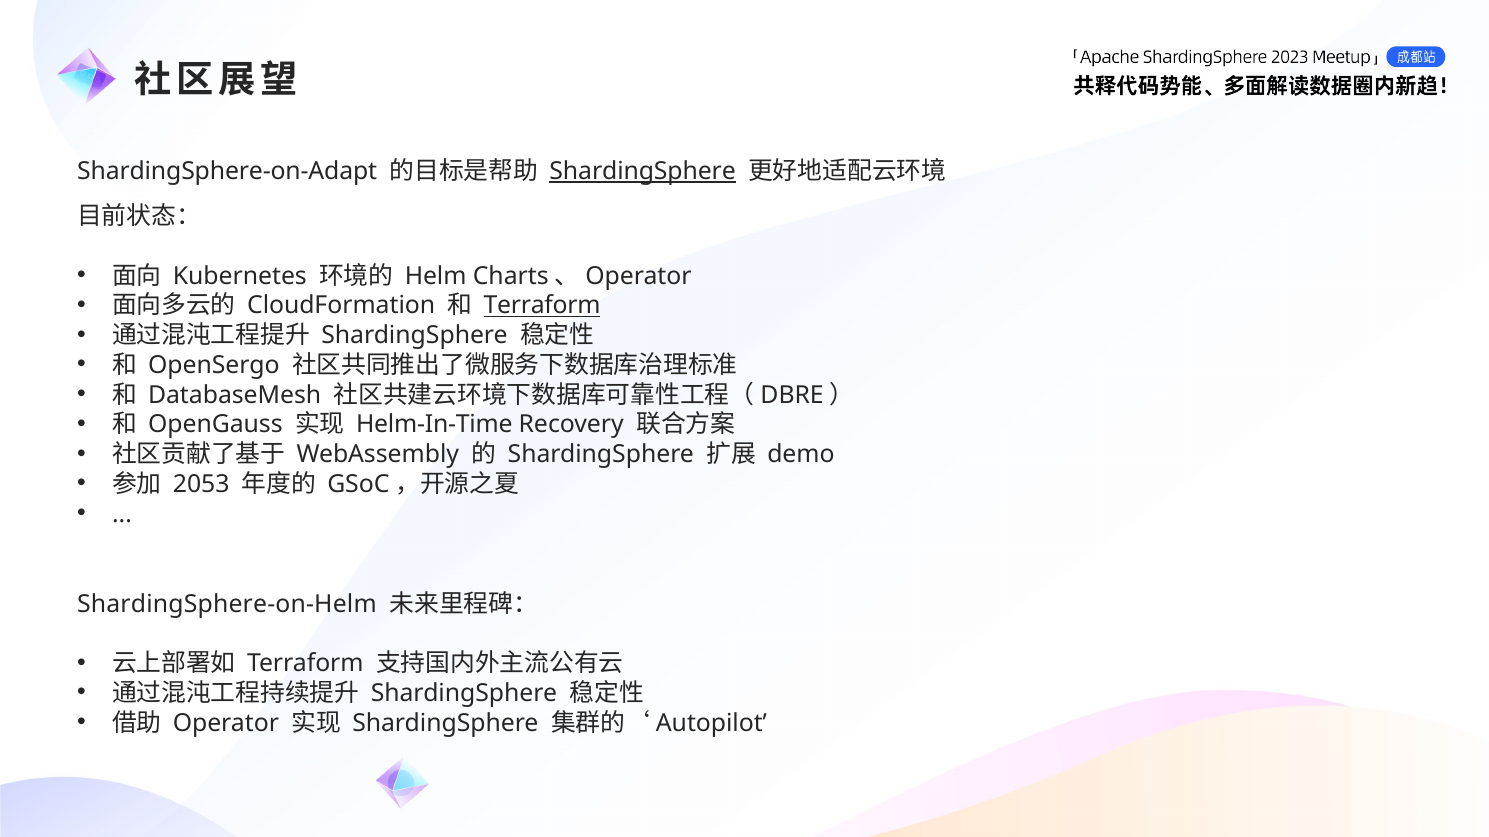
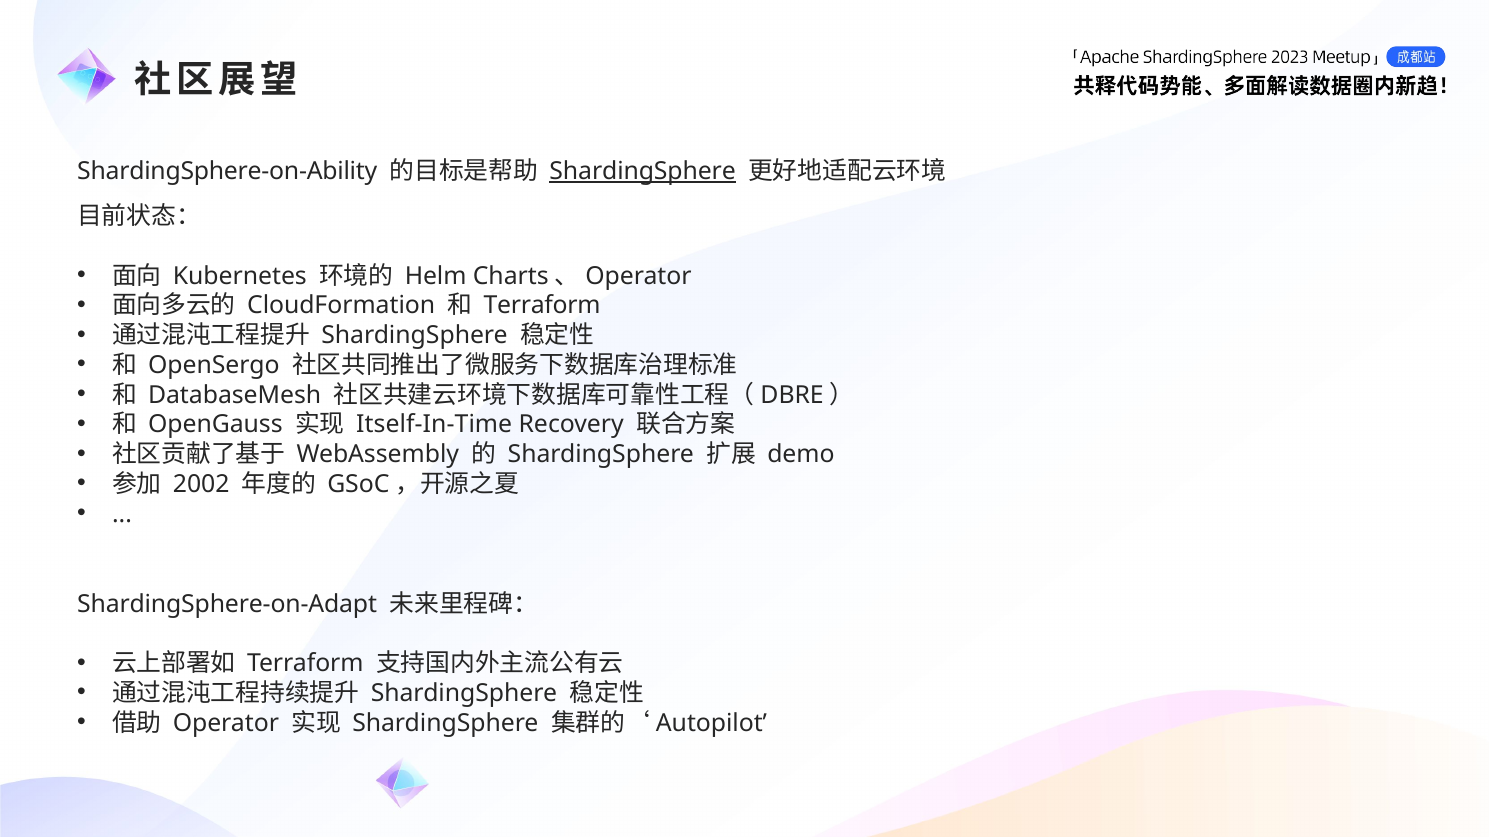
ShardingSphere-on-Adapt: ShardingSphere-on-Adapt -> ShardingSphere-on-Ability (227, 172)
Terraform underline: present -> none (542, 306)
Helm-In-Time: Helm-In-Time -> Itself-In-Time (434, 425)
2053: 2053 -> 2002 (201, 484)
ShardingSphere-on-Helm: ShardingSphere-on-Helm -> ShardingSphere-on-Adapt (227, 604)
